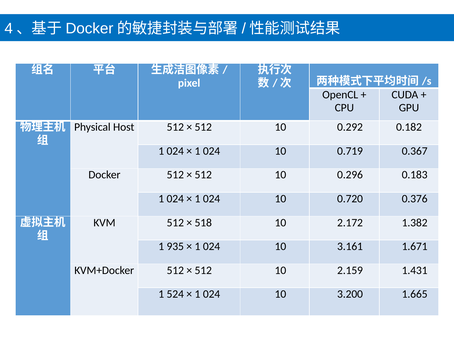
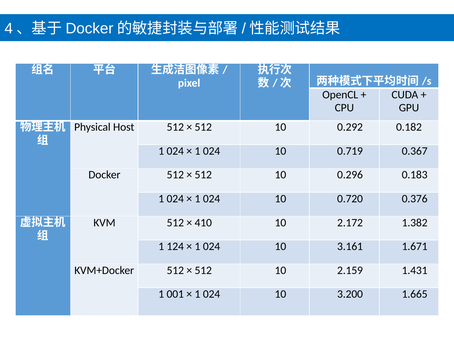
518: 518 -> 410 (203, 222)
935: 935 -> 124 (175, 246)
524: 524 -> 001 (175, 294)
